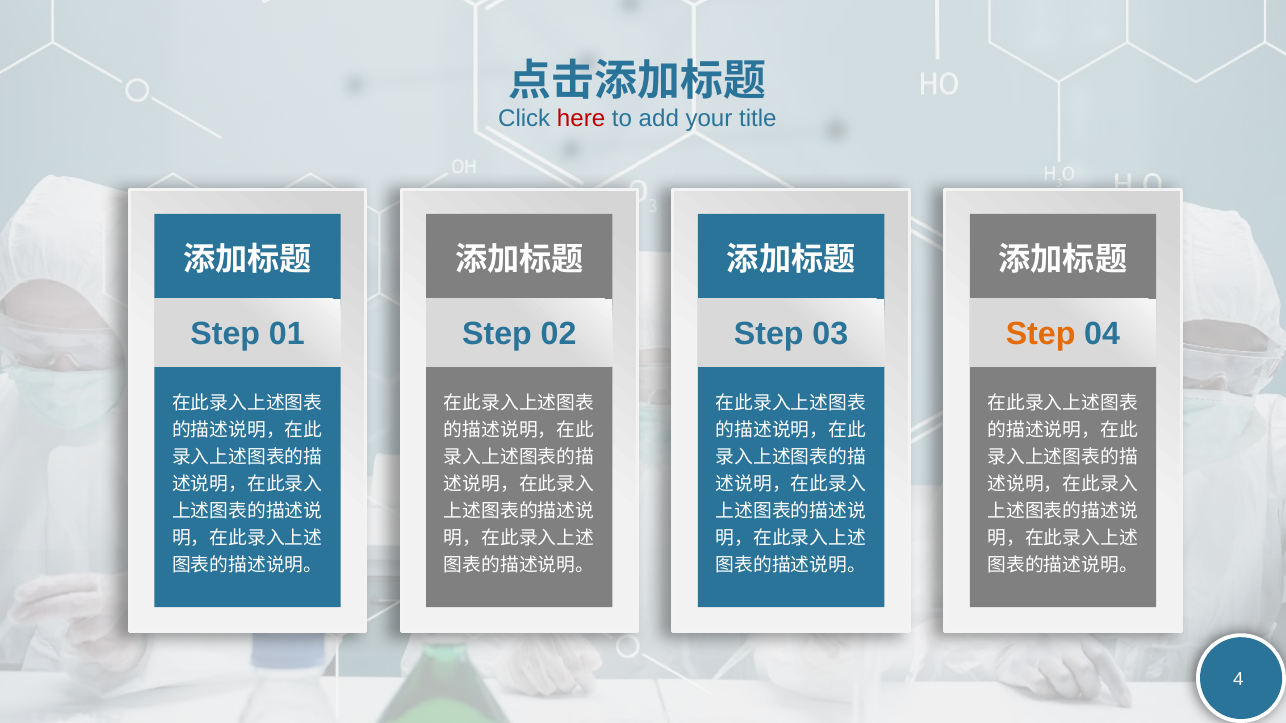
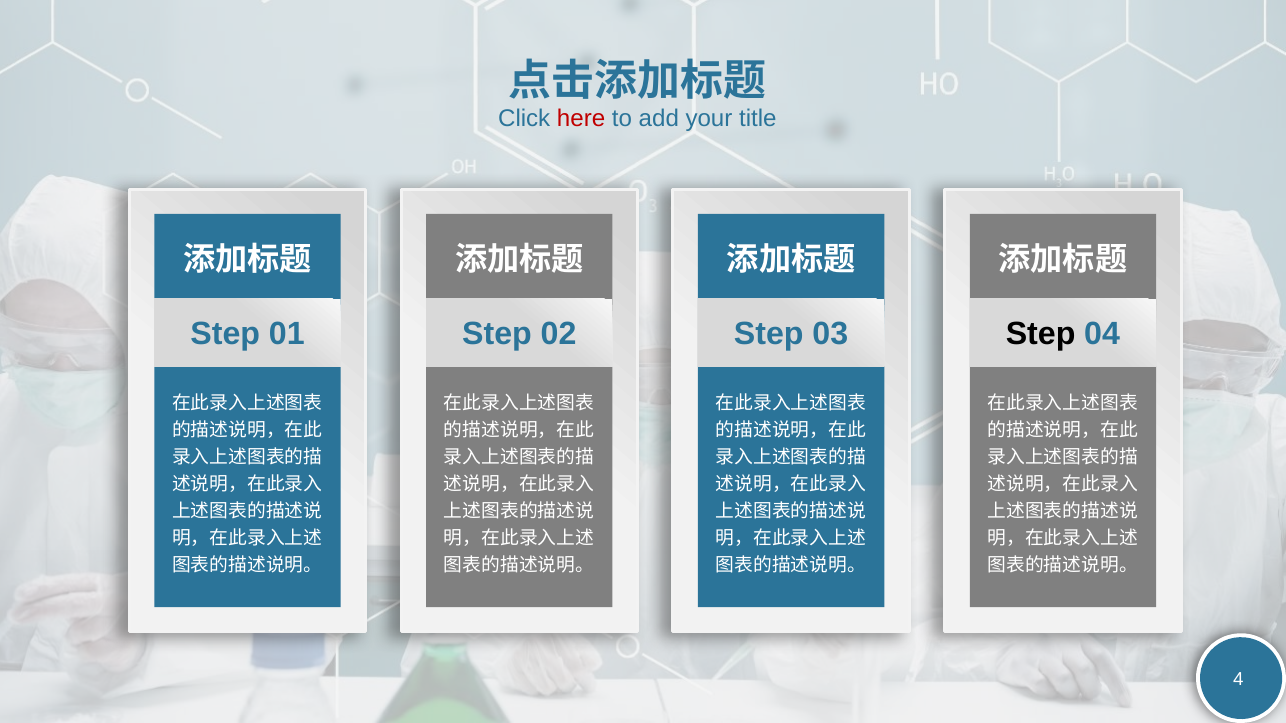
Step colour: orange -> black (1041, 334)
